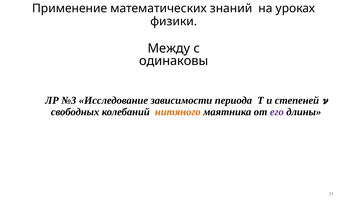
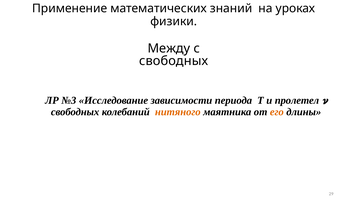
одинаковы: одинаковы -> свободных (174, 61)
степеней: степеней -> пролетел (297, 100)
его colour: purple -> orange (277, 112)
